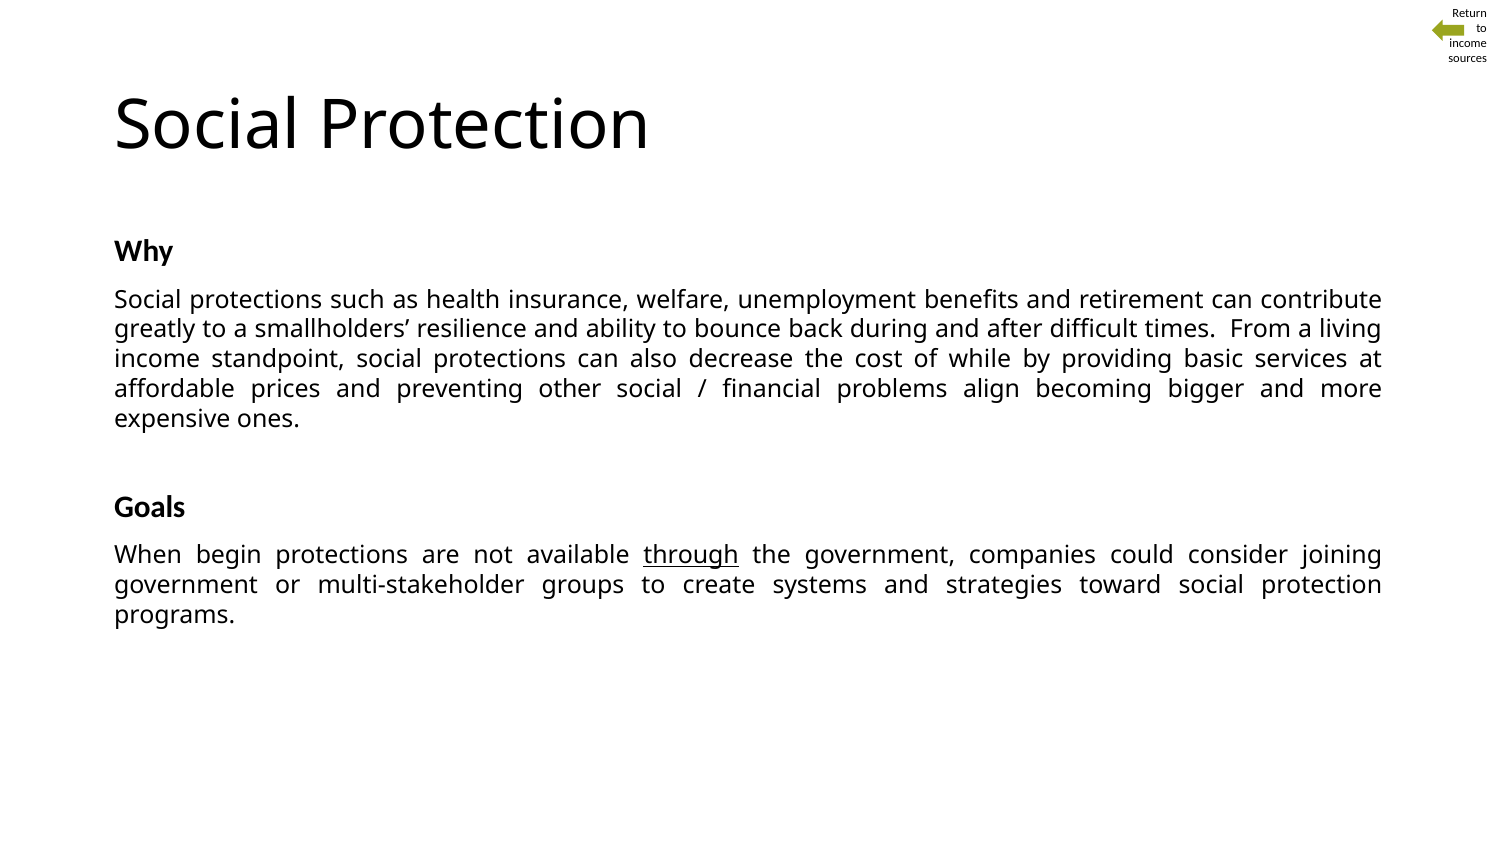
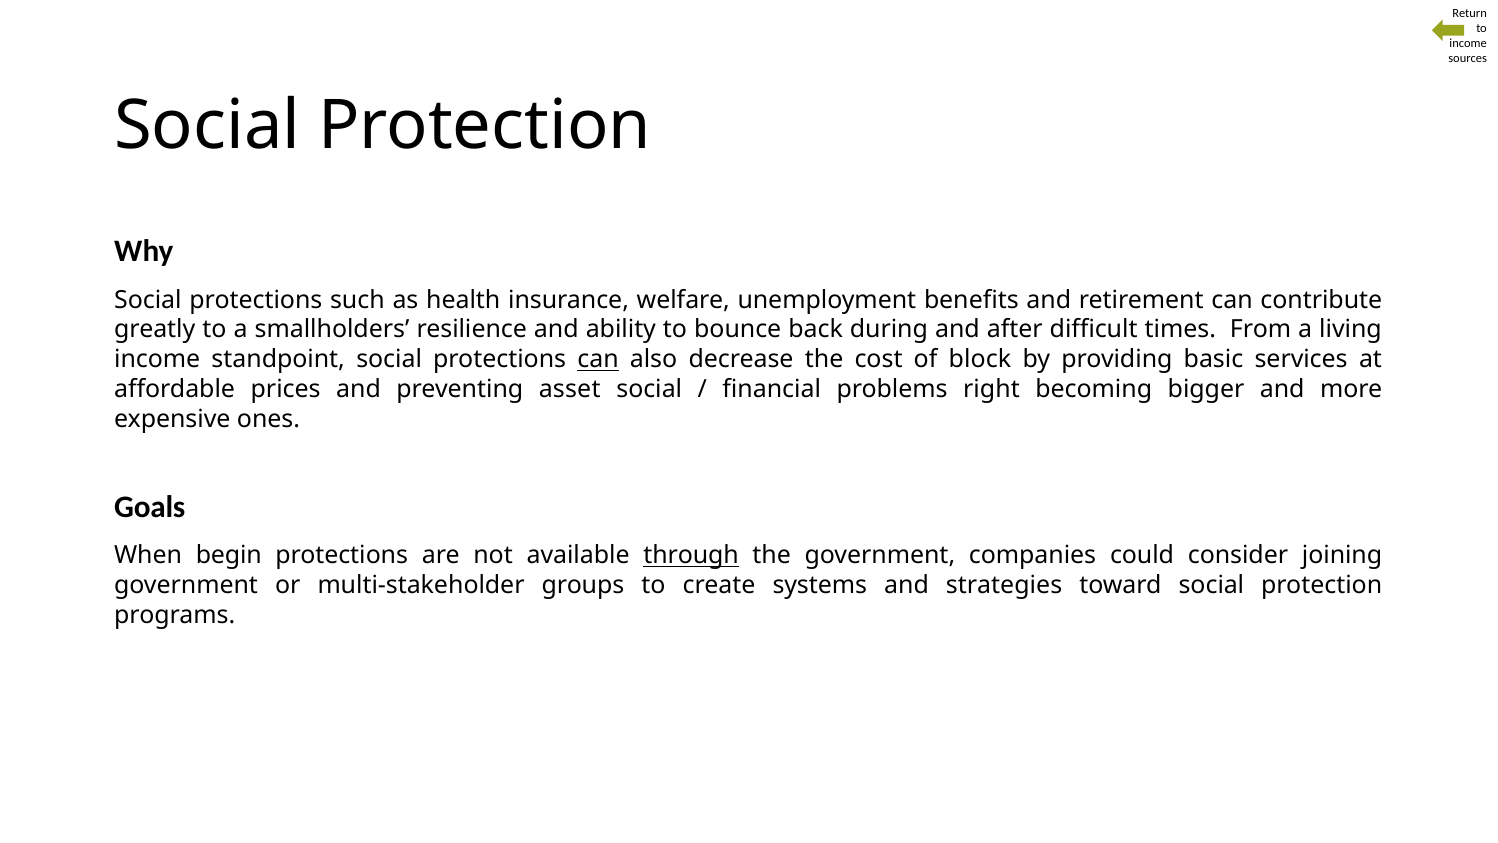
can underline: none -> present (598, 360)
while: while -> block (980, 360)
other: other -> asset (570, 389)
align: align -> right (991, 389)
